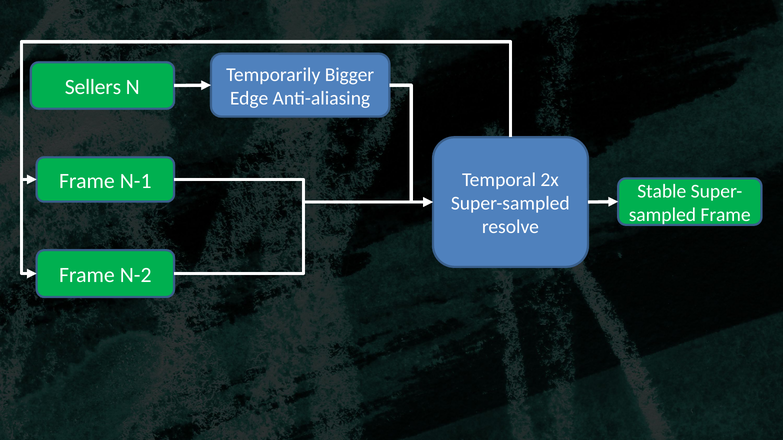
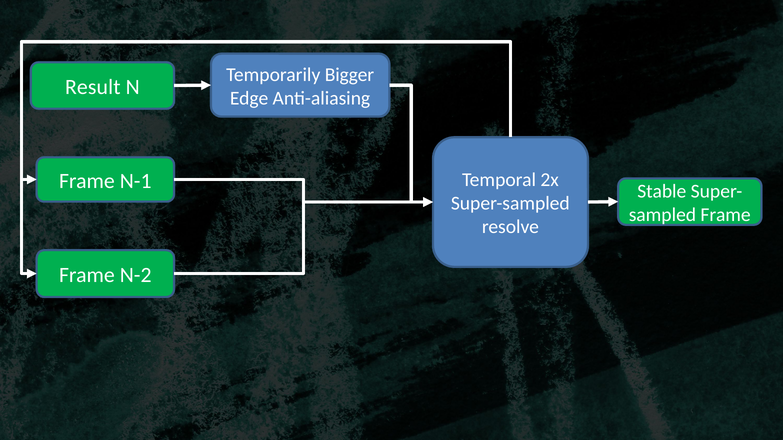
Sellers: Sellers -> Result (93, 87)
